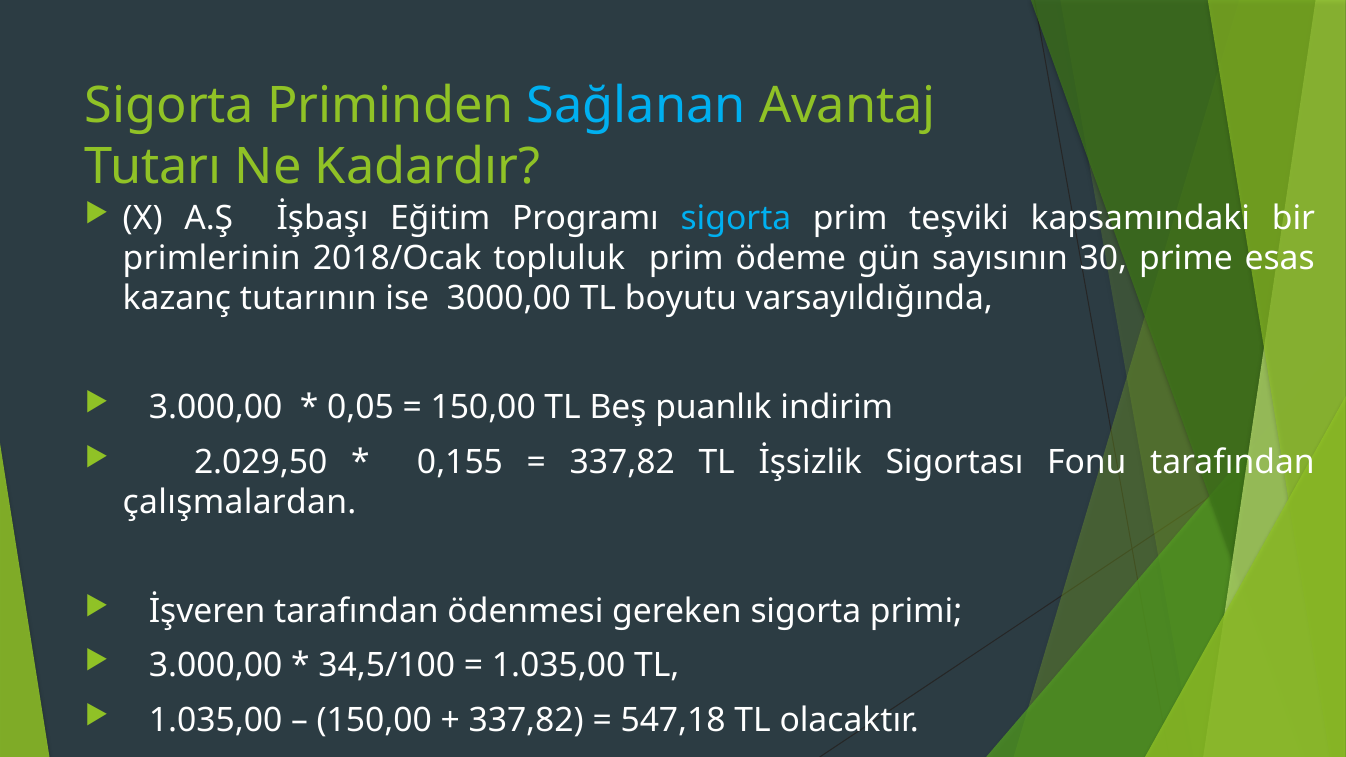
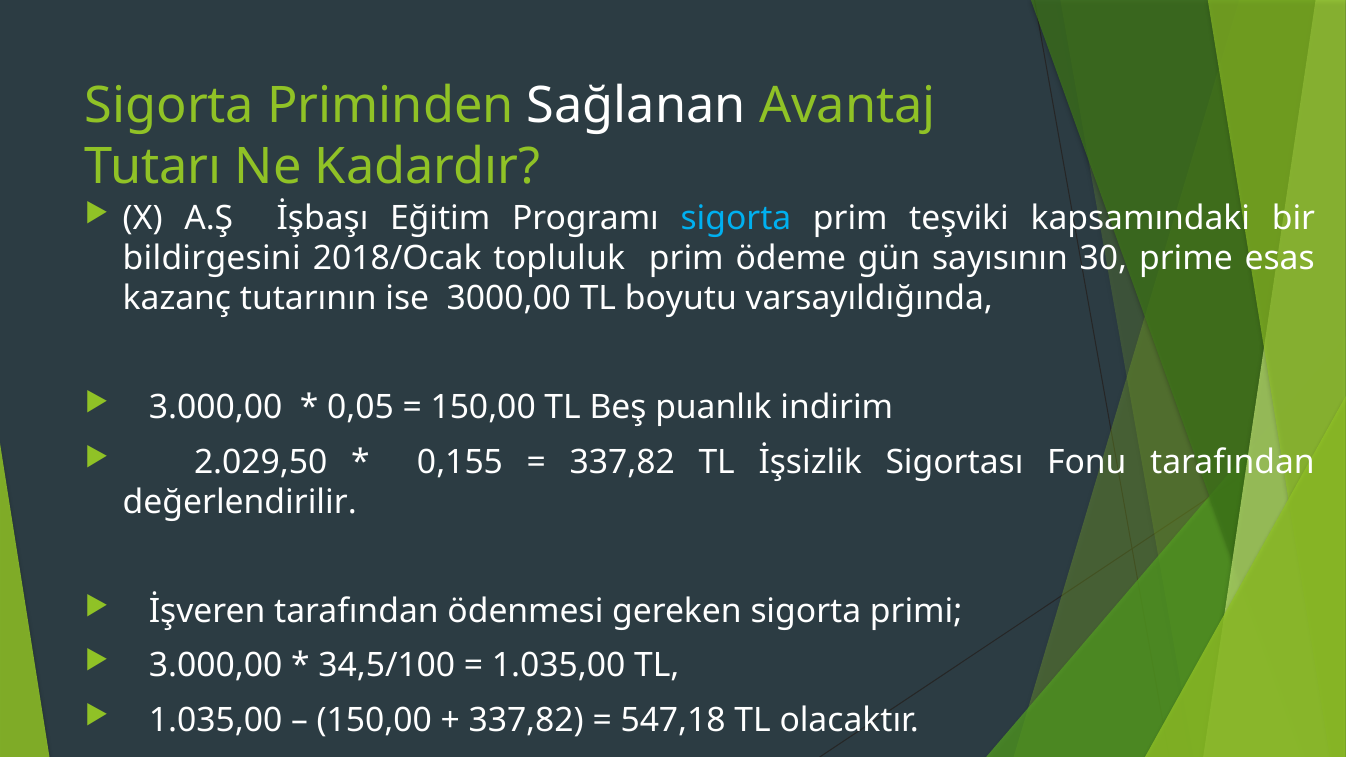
Sağlanan colour: light blue -> white (636, 106)
primlerinin: primlerinin -> bildirgesini (212, 258)
çalışmalardan: çalışmalardan -> değerlendirilir (240, 502)
